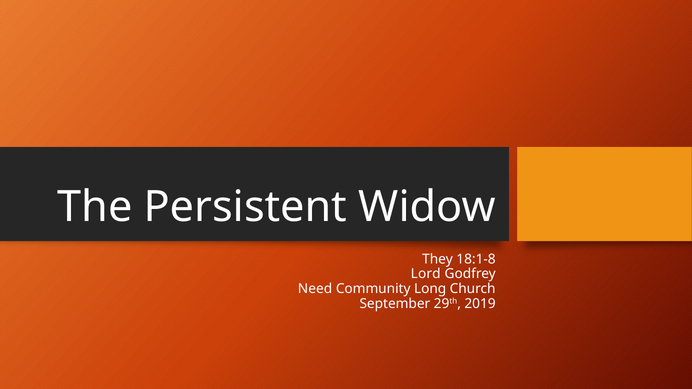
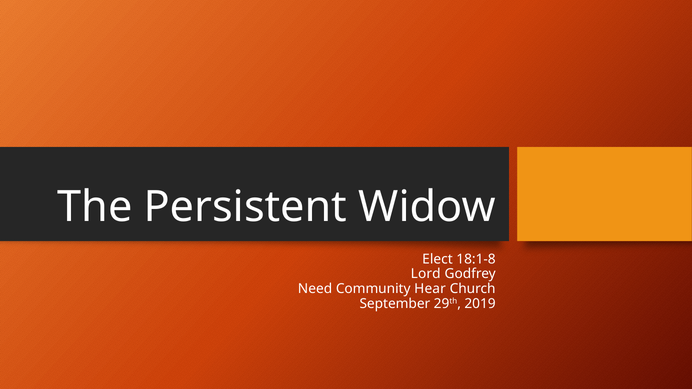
They: They -> Elect (438, 259)
Long: Long -> Hear (430, 289)
